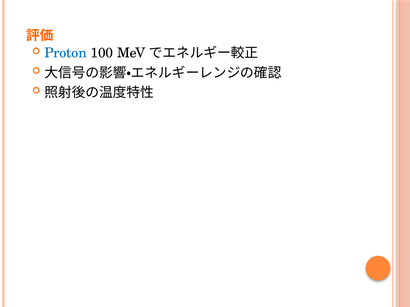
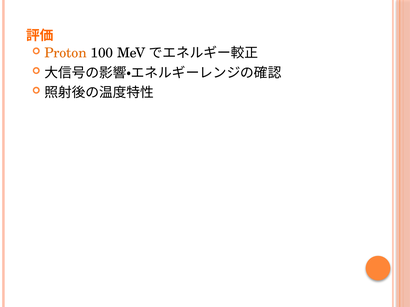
Proton colour: blue -> orange (66, 53)
